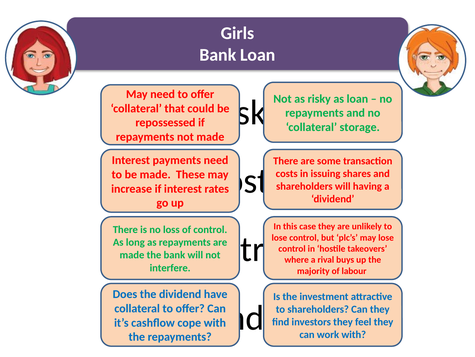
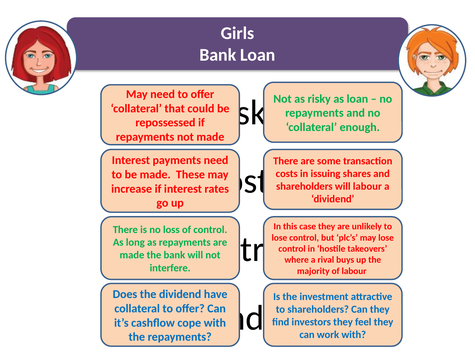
storage: storage -> enough (360, 127)
will having: having -> labour (367, 186)
